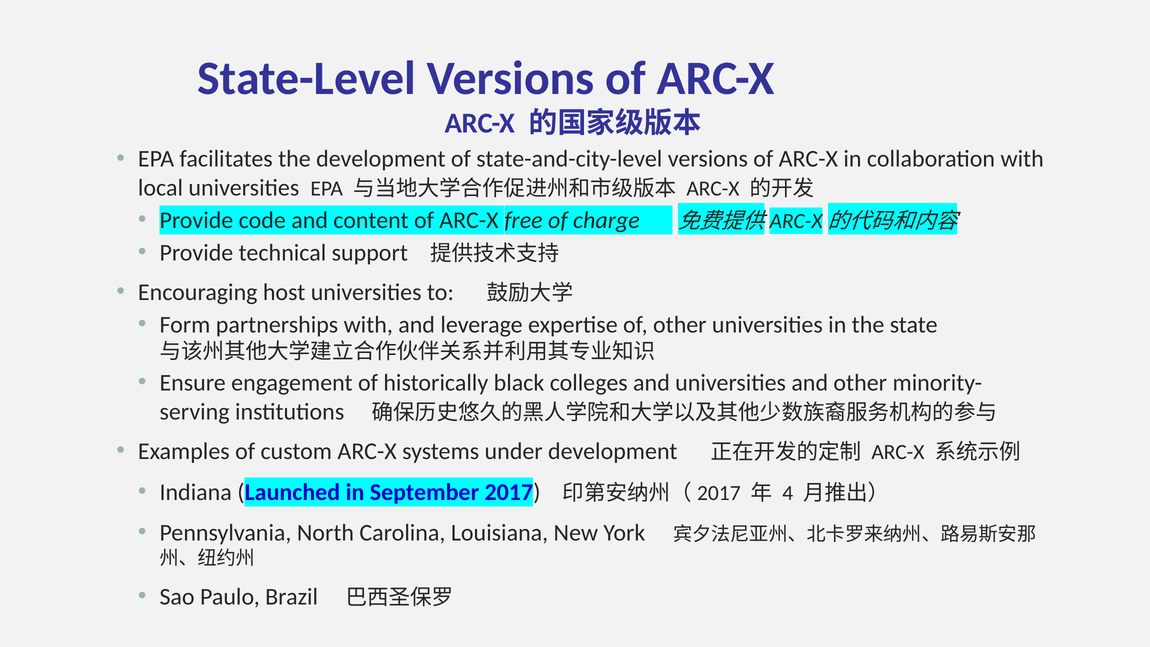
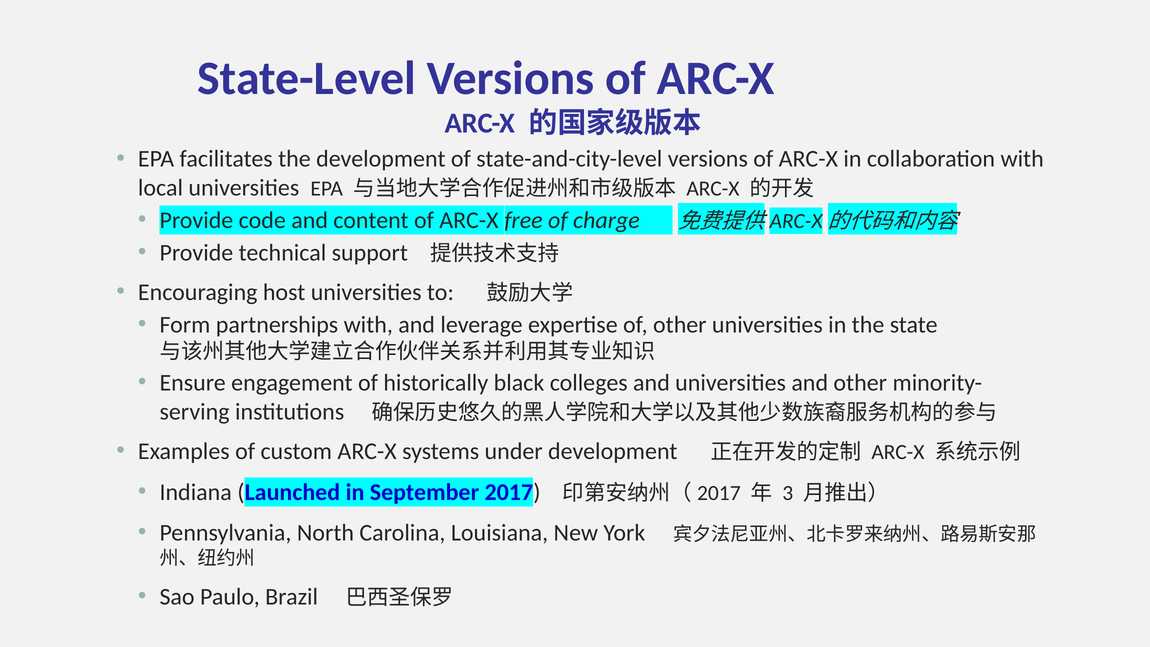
4: 4 -> 3 (788, 493)
